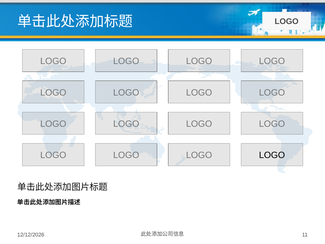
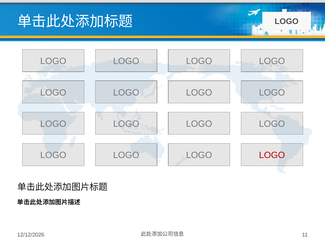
LOGO colour: black -> red (272, 155)
